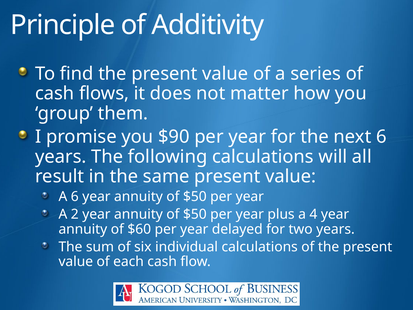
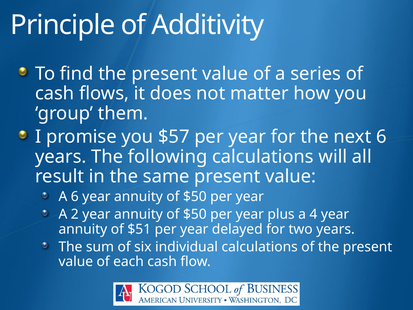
$90: $90 -> $57 (174, 137)
$60: $60 -> $51 (139, 229)
